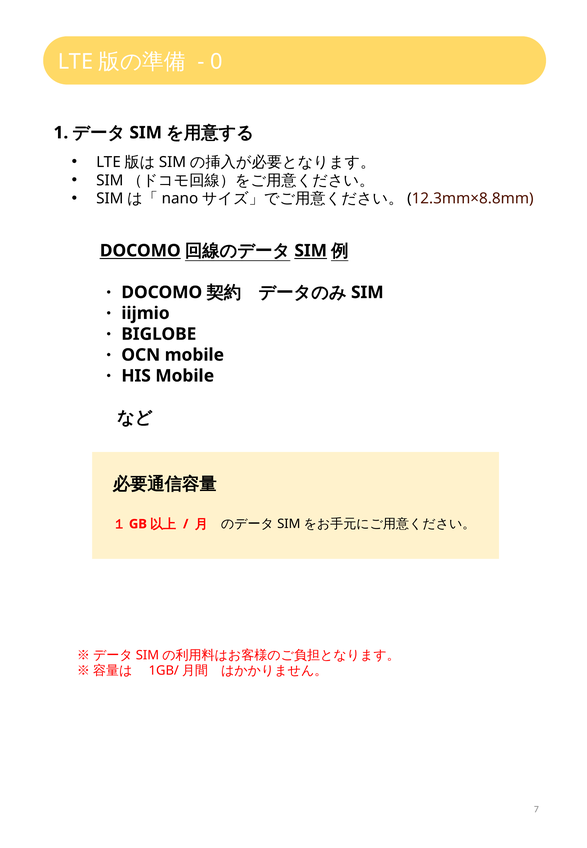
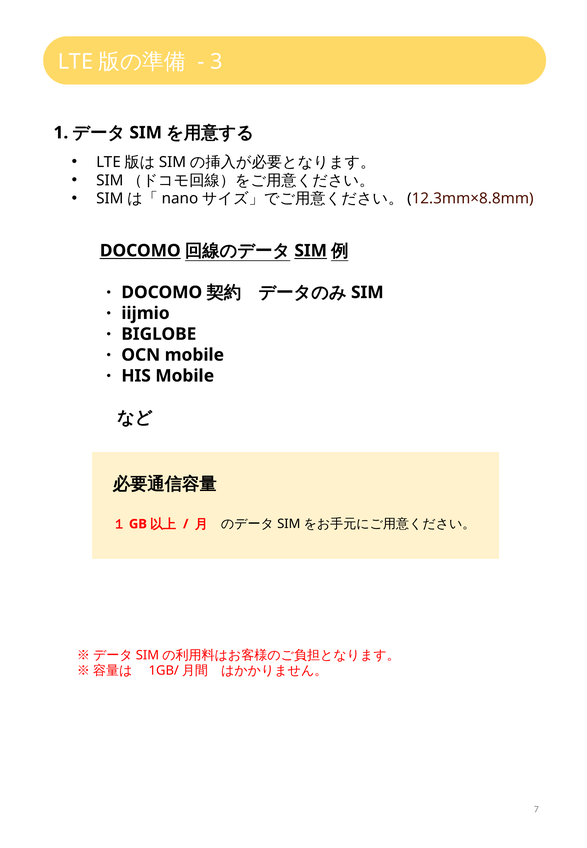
0: 0 -> 3 (216, 62)
